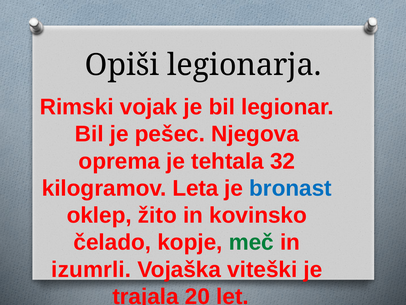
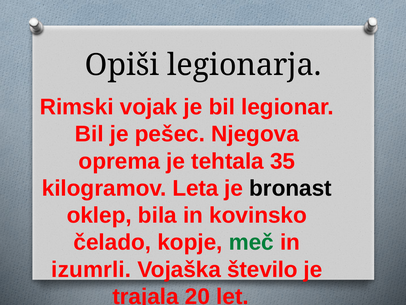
32: 32 -> 35 (283, 161)
bronast colour: blue -> black (290, 188)
žito: žito -> bila (157, 215)
viteški: viteški -> število (262, 269)
